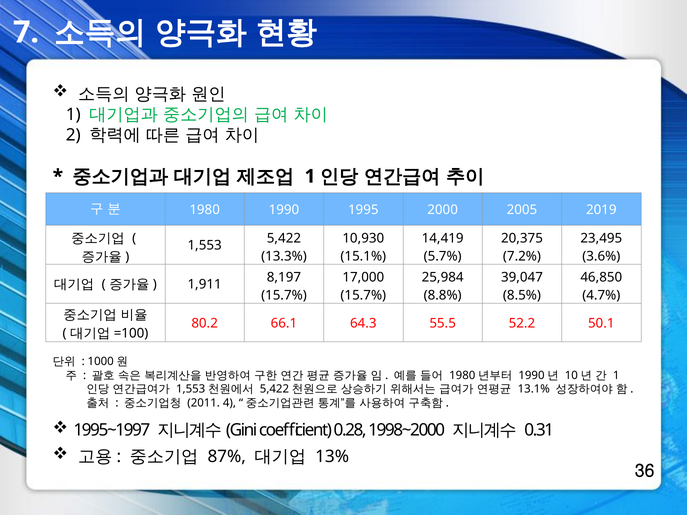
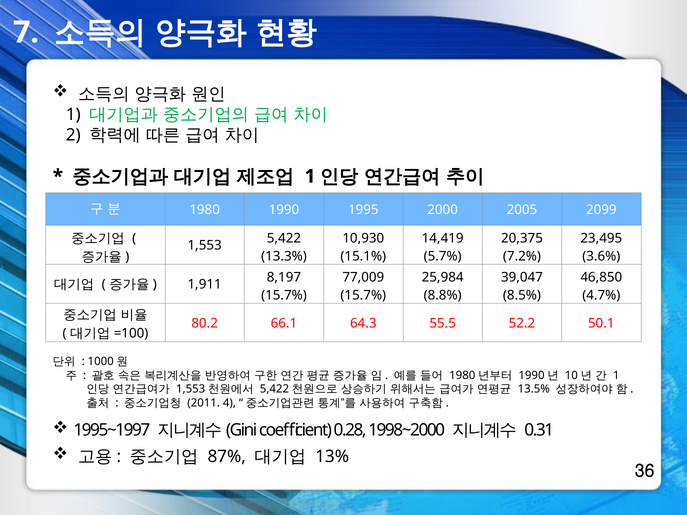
2019: 2019 -> 2099 (601, 210)
17,000: 17,000 -> 77,009 (363, 277)
13.1%: 13.1% -> 13.5% (534, 389)
